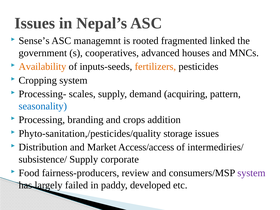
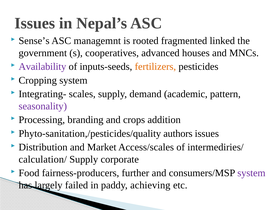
Availability colour: orange -> purple (42, 67)
Processing-: Processing- -> Integrating- (42, 94)
acquiring: acquiring -> academic (186, 94)
seasonality colour: blue -> purple (43, 106)
storage: storage -> authors (178, 133)
Access/access: Access/access -> Access/scales (146, 147)
subsistence/: subsistence/ -> calculation/ (43, 159)
review: review -> further (135, 173)
developed: developed -> achieving (150, 185)
